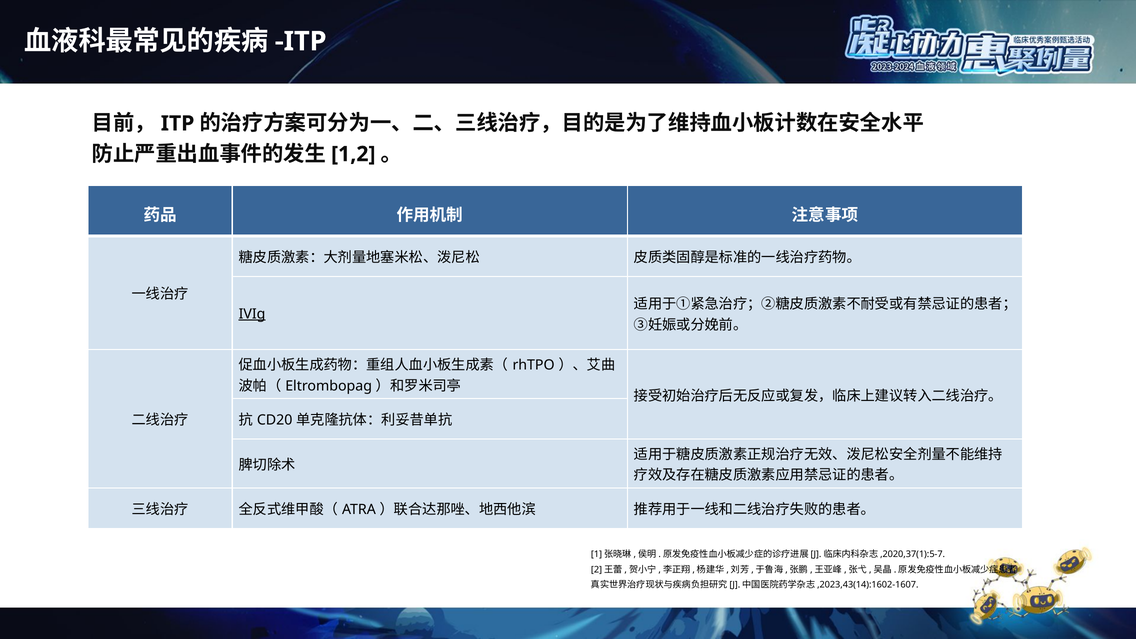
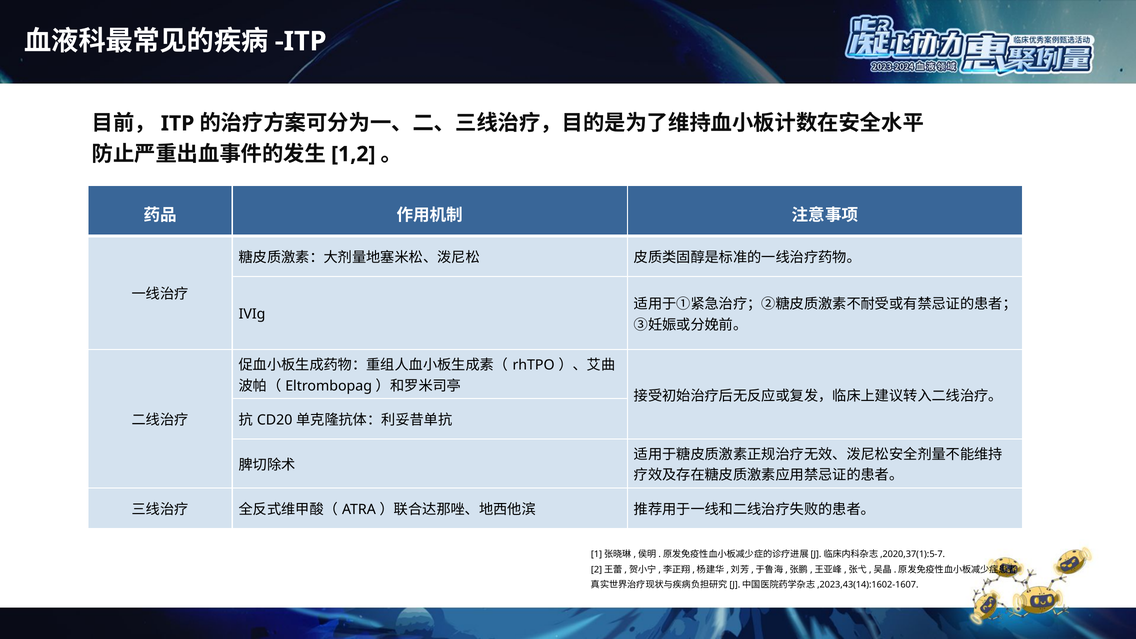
IVIg underline: present -> none (252, 314)
